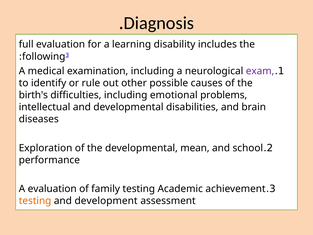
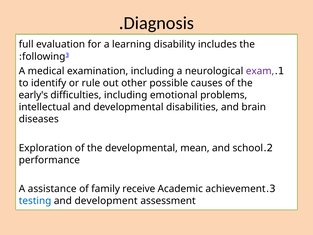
birth's: birth's -> early's (33, 95)
A evaluation: evaluation -> assistance (52, 189)
family testing: testing -> receive (139, 189)
testing colour: orange -> blue (35, 201)
